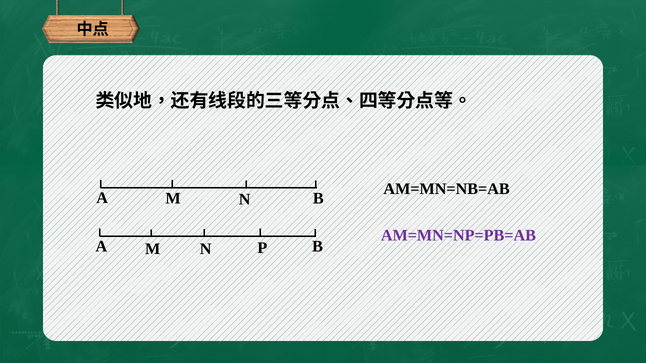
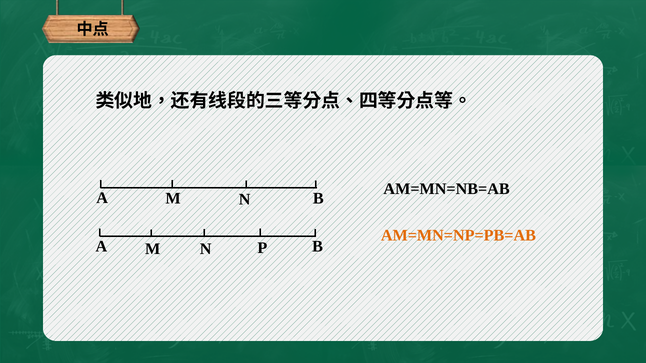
AM=MN=NP=PB=AB colour: purple -> orange (458, 236)
